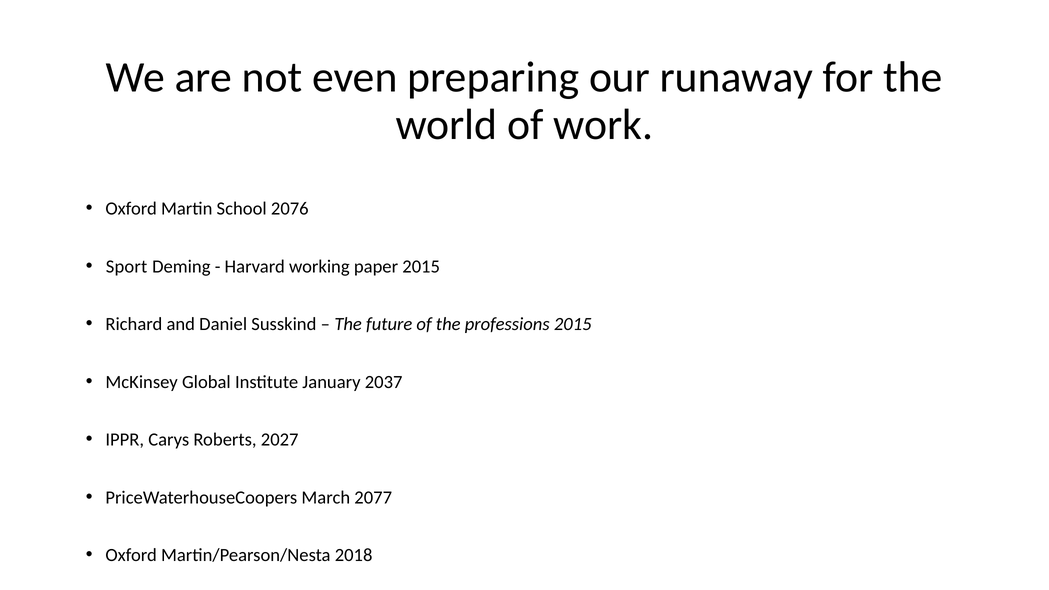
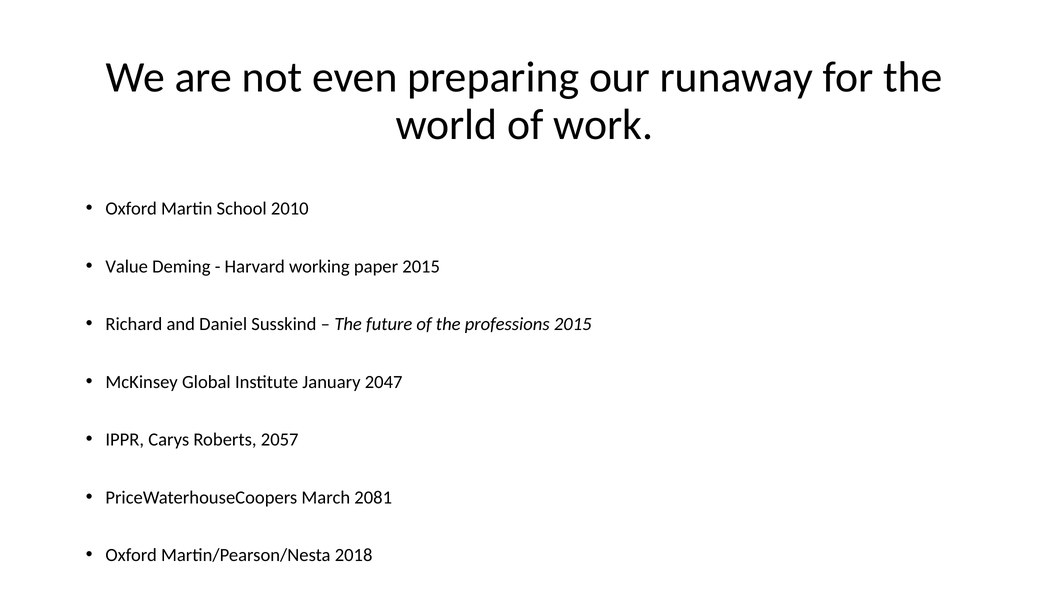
2076: 2076 -> 2010 (290, 209)
Sport: Sport -> Value (127, 266)
2037: 2037 -> 2047 (384, 382)
2027: 2027 -> 2057 (280, 440)
2077: 2077 -> 2081 (373, 498)
